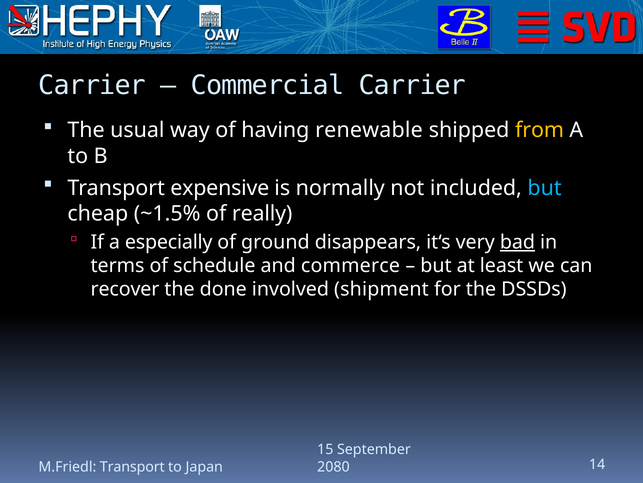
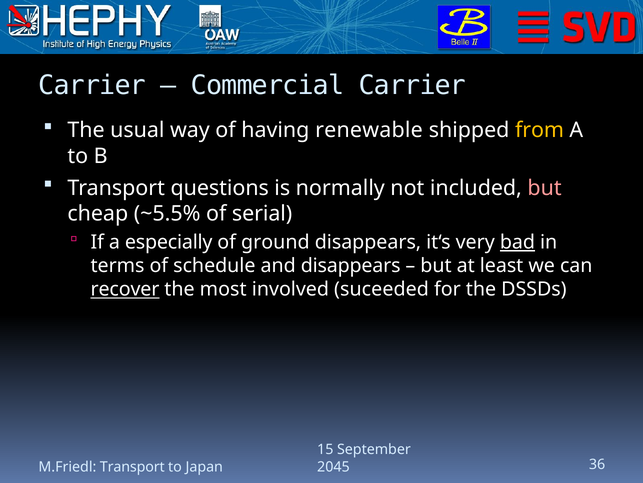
expensive: expensive -> questions (220, 188)
but colour: light blue -> pink (545, 188)
~1.5%: ~1.5% -> ~5.5% (167, 213)
really: really -> serial (262, 213)
and commerce: commerce -> disappears (351, 265)
recover underline: none -> present (125, 289)
done: done -> most (223, 289)
shipment: shipment -> suceeded (381, 289)
2080: 2080 -> 2045 (333, 466)
14: 14 -> 36 (597, 464)
